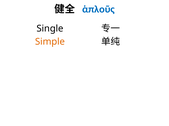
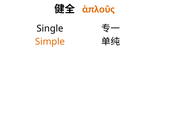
ἁπλοῦς colour: blue -> orange (98, 9)
